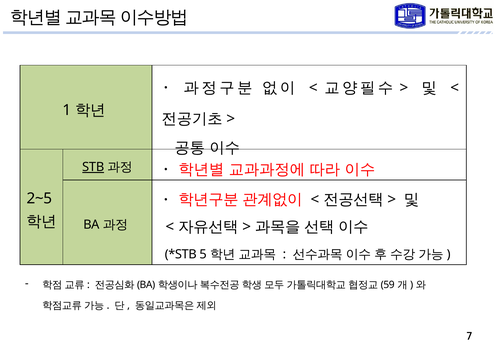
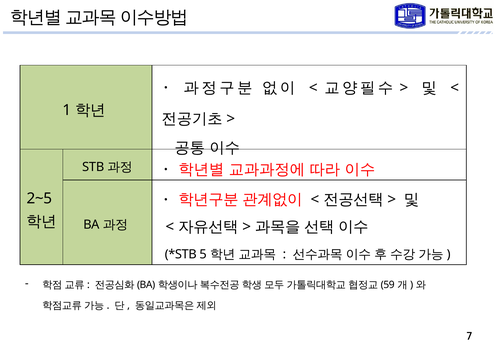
STB underline: present -> none (93, 167)
